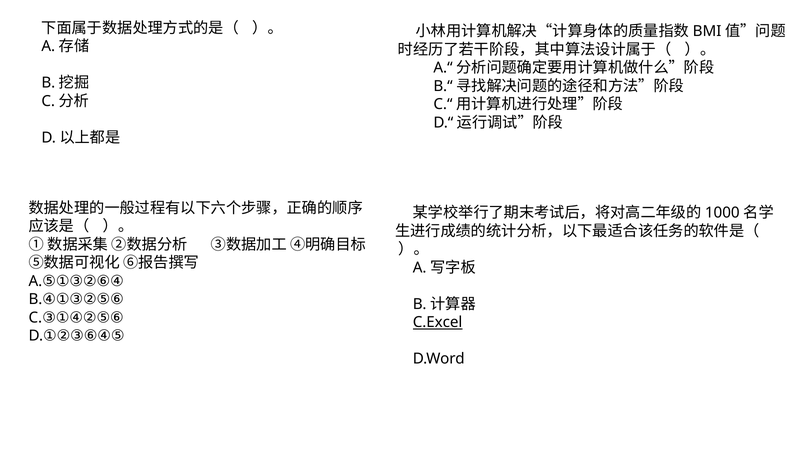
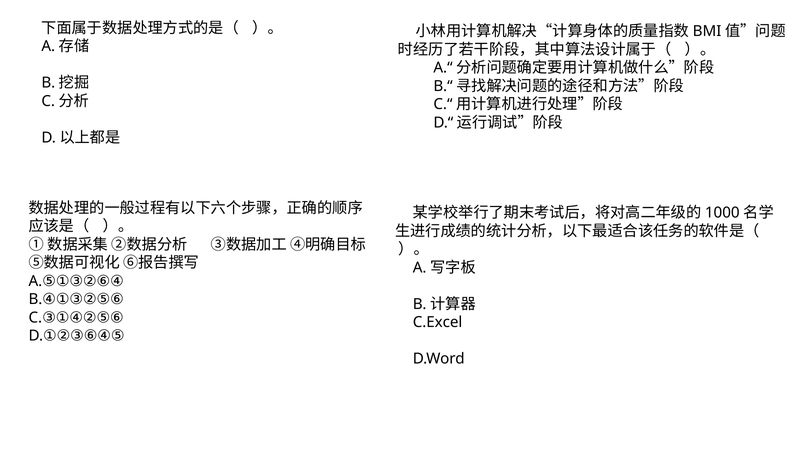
C.Excel underline: present -> none (438, 322)
